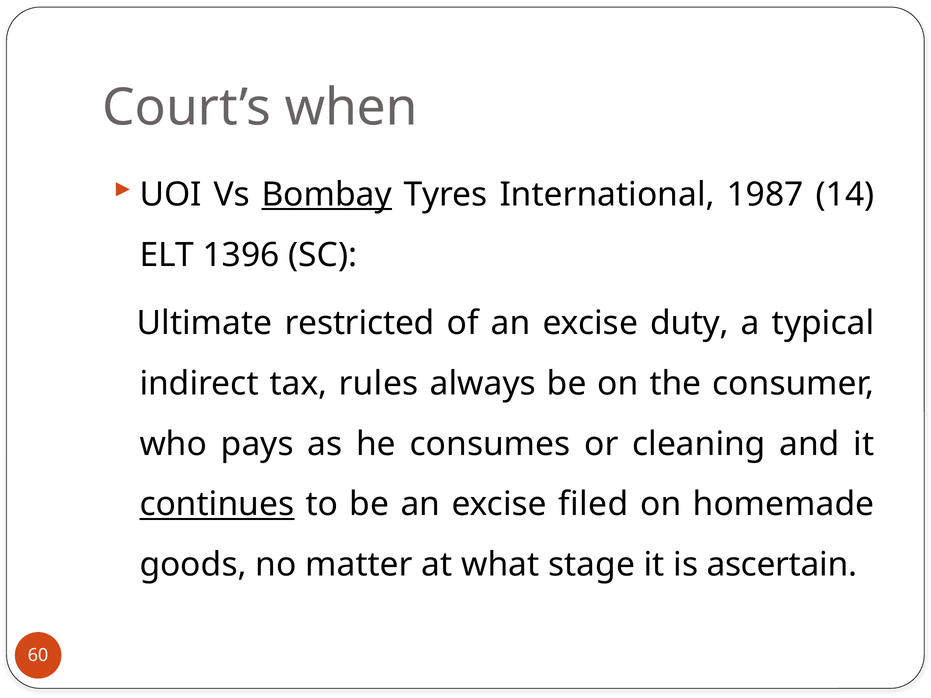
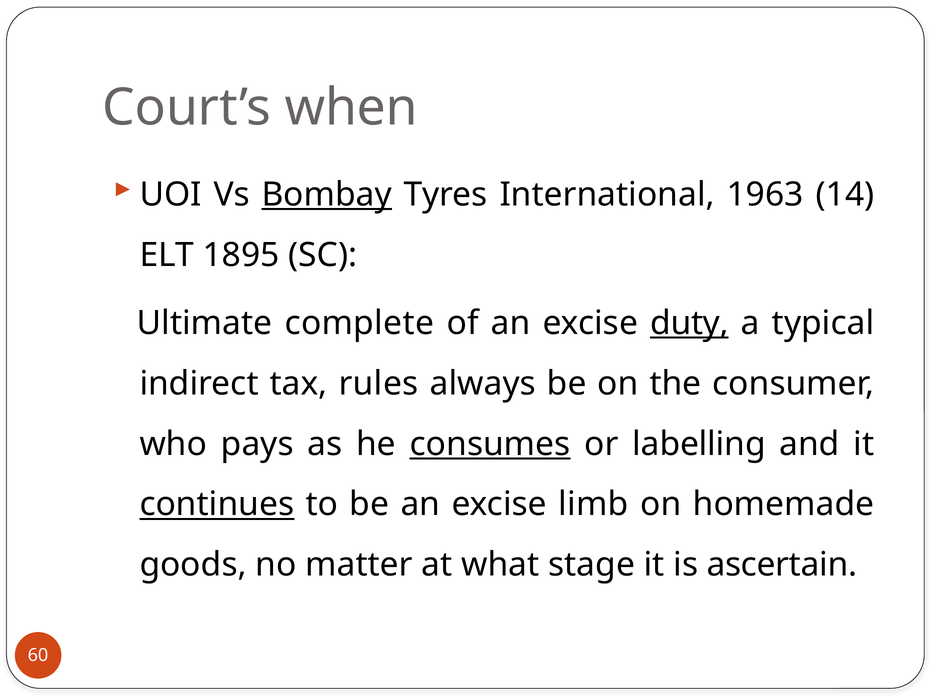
1987: 1987 -> 1963 (765, 195)
1396: 1396 -> 1895 (241, 255)
restricted: restricted -> complete (359, 323)
duty underline: none -> present (690, 323)
consumes underline: none -> present (490, 444)
cleaning: cleaning -> labelling (699, 444)
filed: filed -> limb (593, 505)
